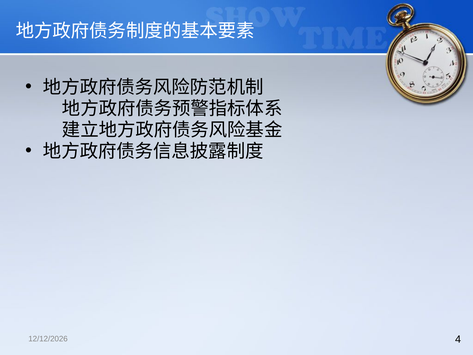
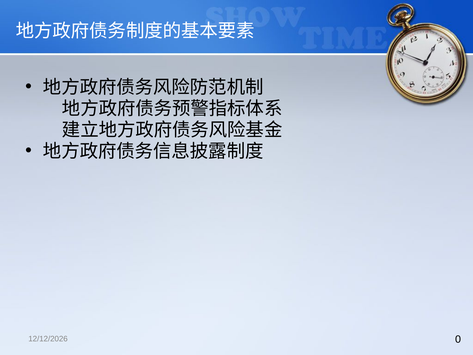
4: 4 -> 0 (458, 339)
